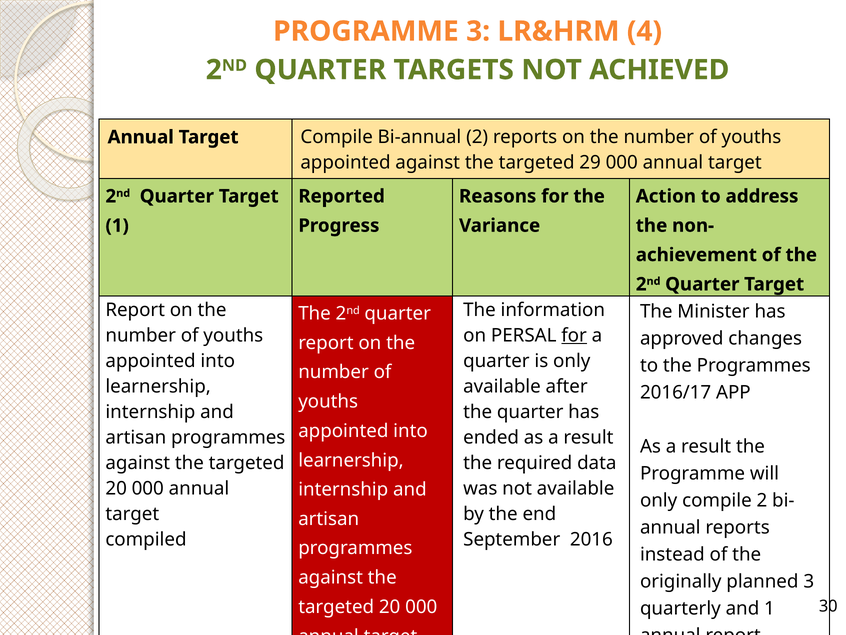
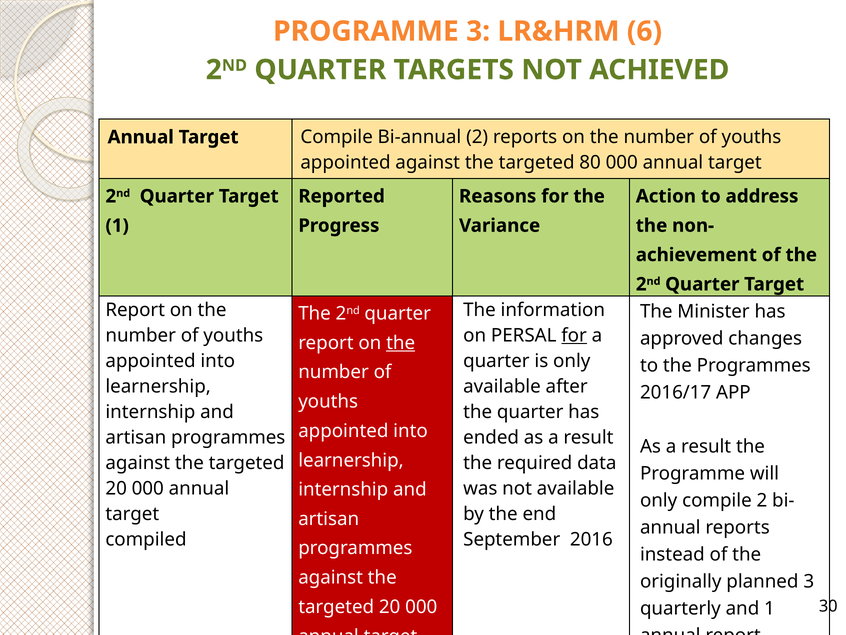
4: 4 -> 6 (644, 31)
29: 29 -> 80 (590, 163)
the underline: none -> present (401, 343)
